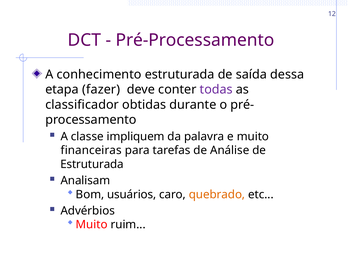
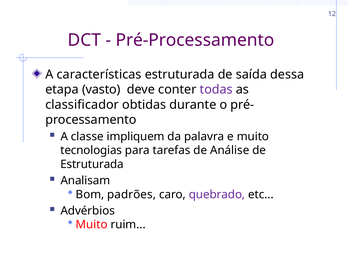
conhecimento: conhecimento -> características (99, 74)
fazer: fazer -> vasto (101, 90)
financeiras: financeiras -> tecnologias (91, 150)
usuários: usuários -> padrões (132, 194)
quebrado colour: orange -> purple (217, 194)
